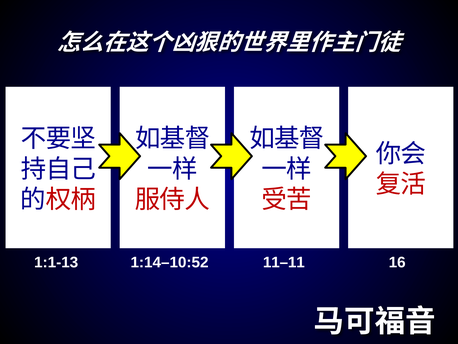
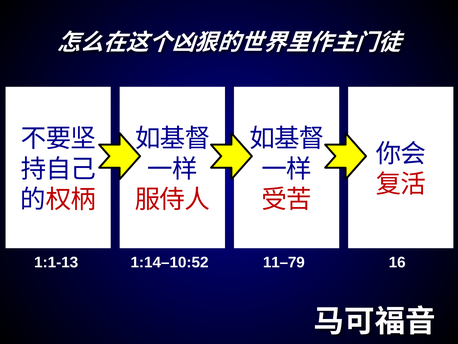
11–11: 11–11 -> 11–79 (284, 262)
